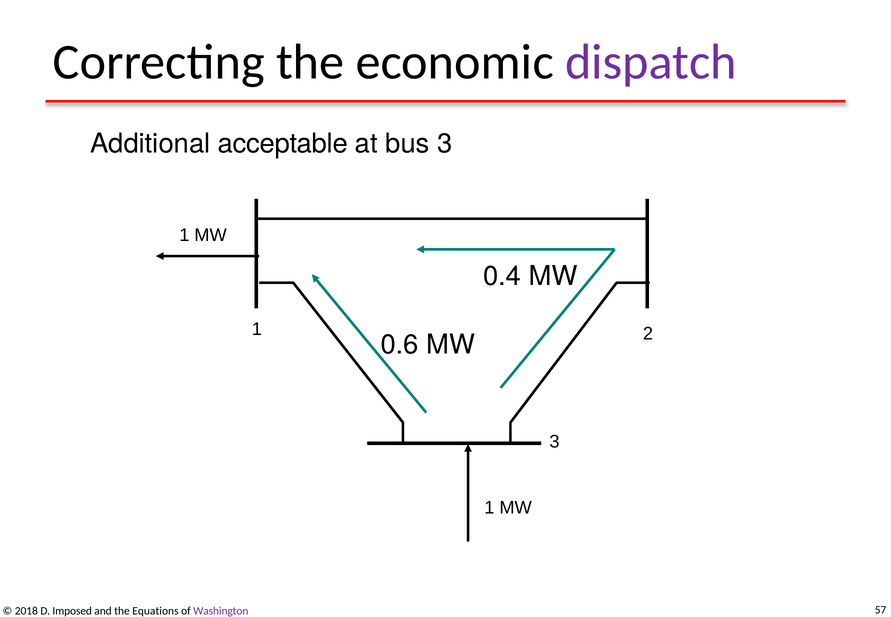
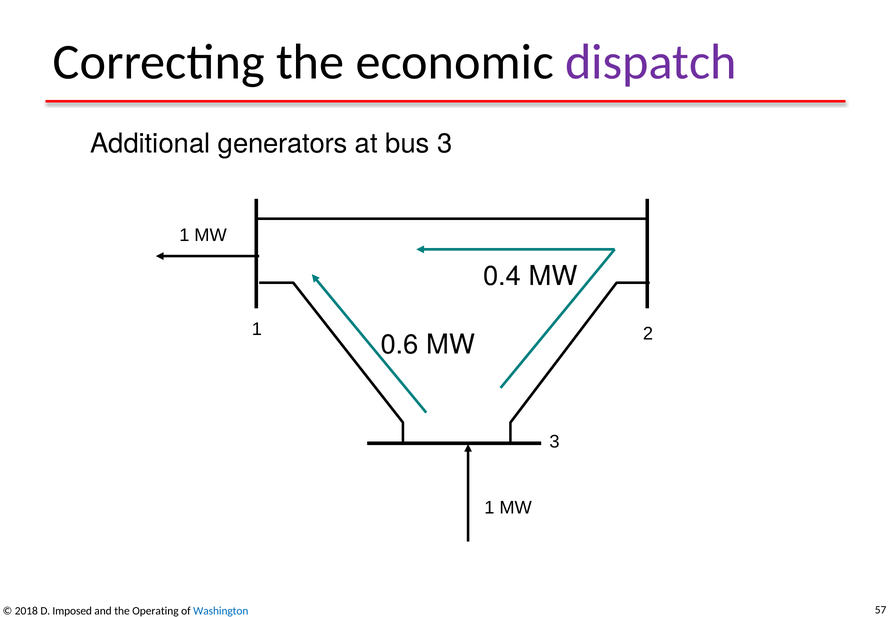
acceptable: acceptable -> generators (283, 144)
Equations: Equations -> Operating (155, 611)
Washington colour: purple -> blue (221, 611)
